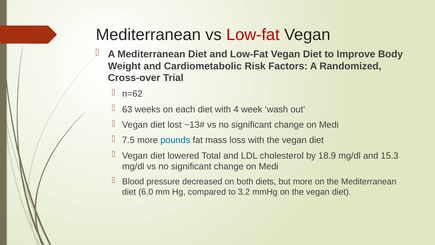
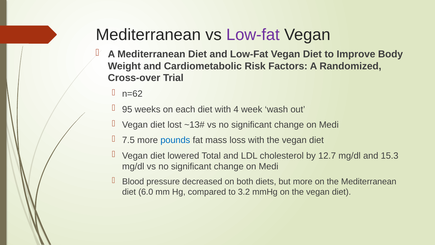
Low-fat colour: red -> purple (253, 35)
63: 63 -> 95 (127, 109)
18.9: 18.9 -> 12.7 (327, 156)
